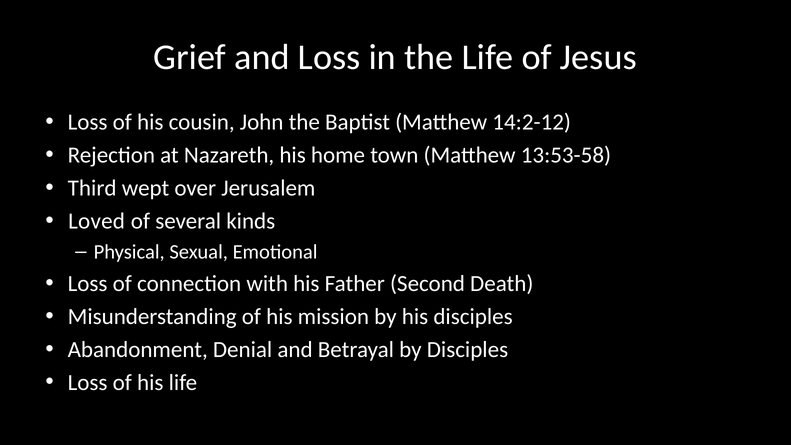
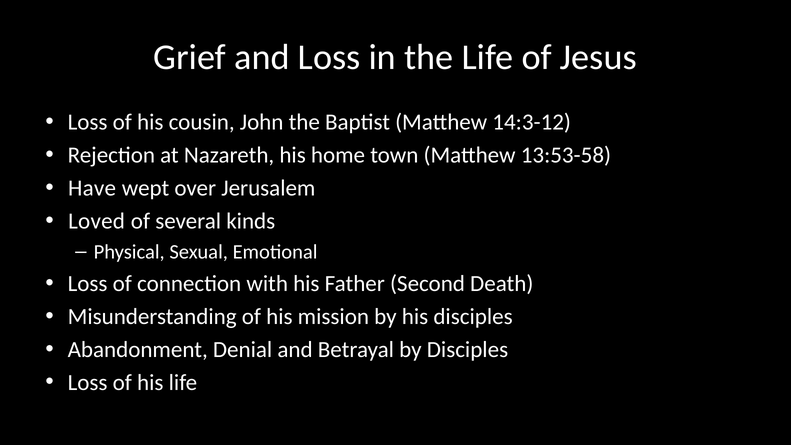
14:2-12: 14:2-12 -> 14:3-12 (532, 122)
Third: Third -> Have (92, 188)
